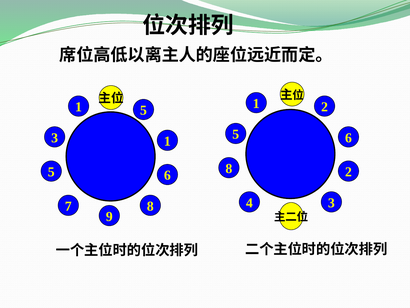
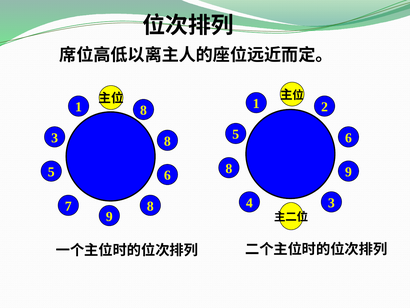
5: 5 -> 8 (143, 110)
3 1: 1 -> 8 (167, 141)
2: 2 -> 9 (348, 172)
